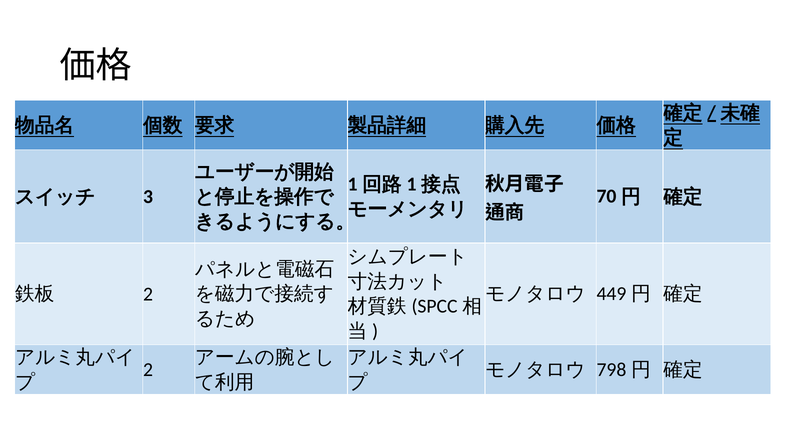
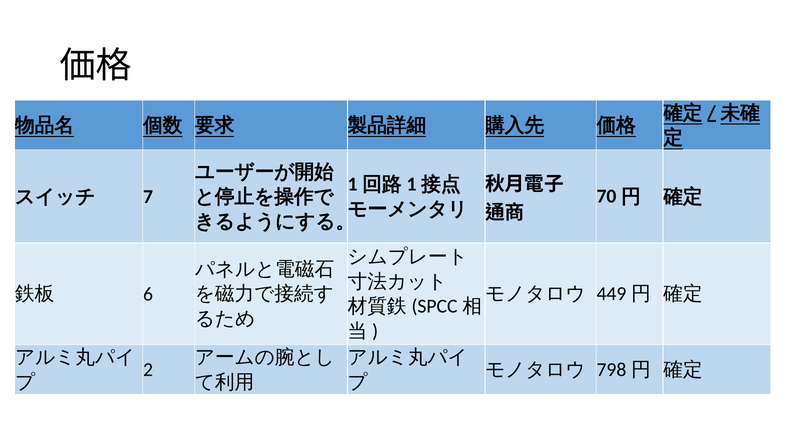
3: 3 -> 7 (148, 197)
2: 2 -> 6 (148, 294)
